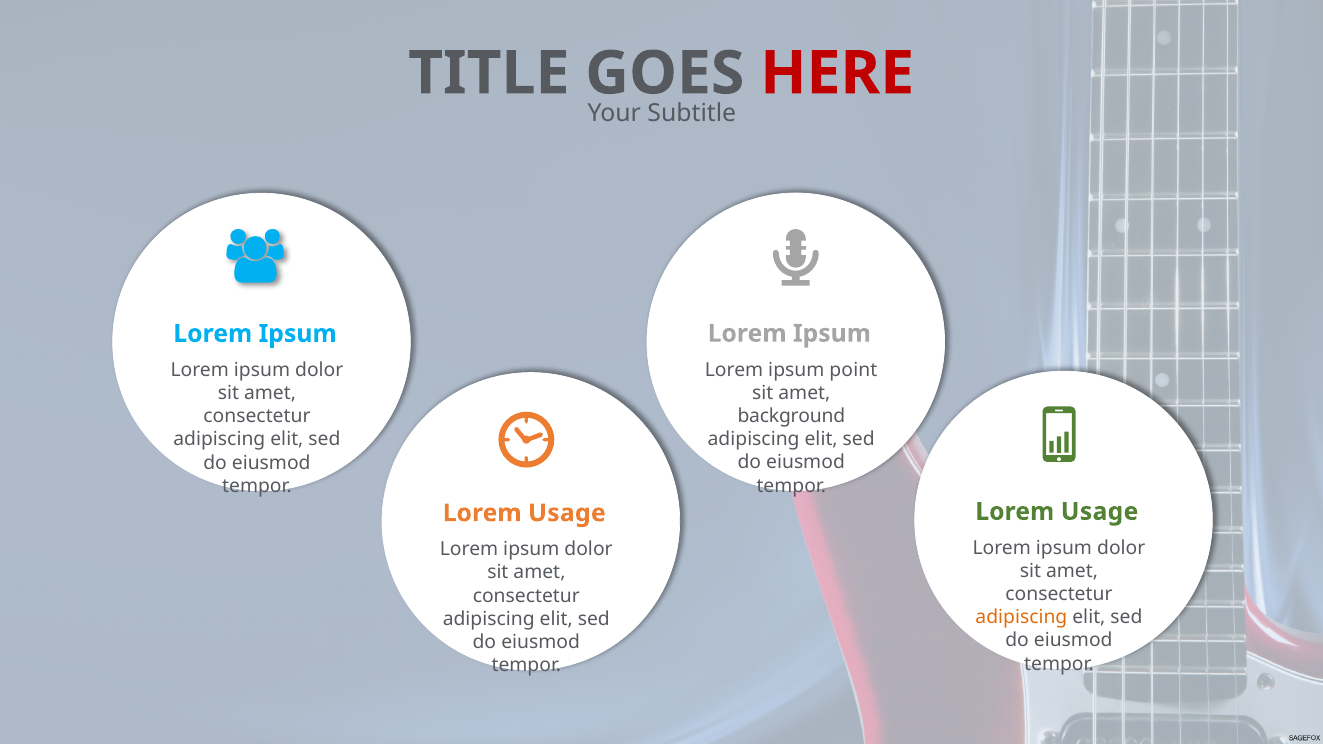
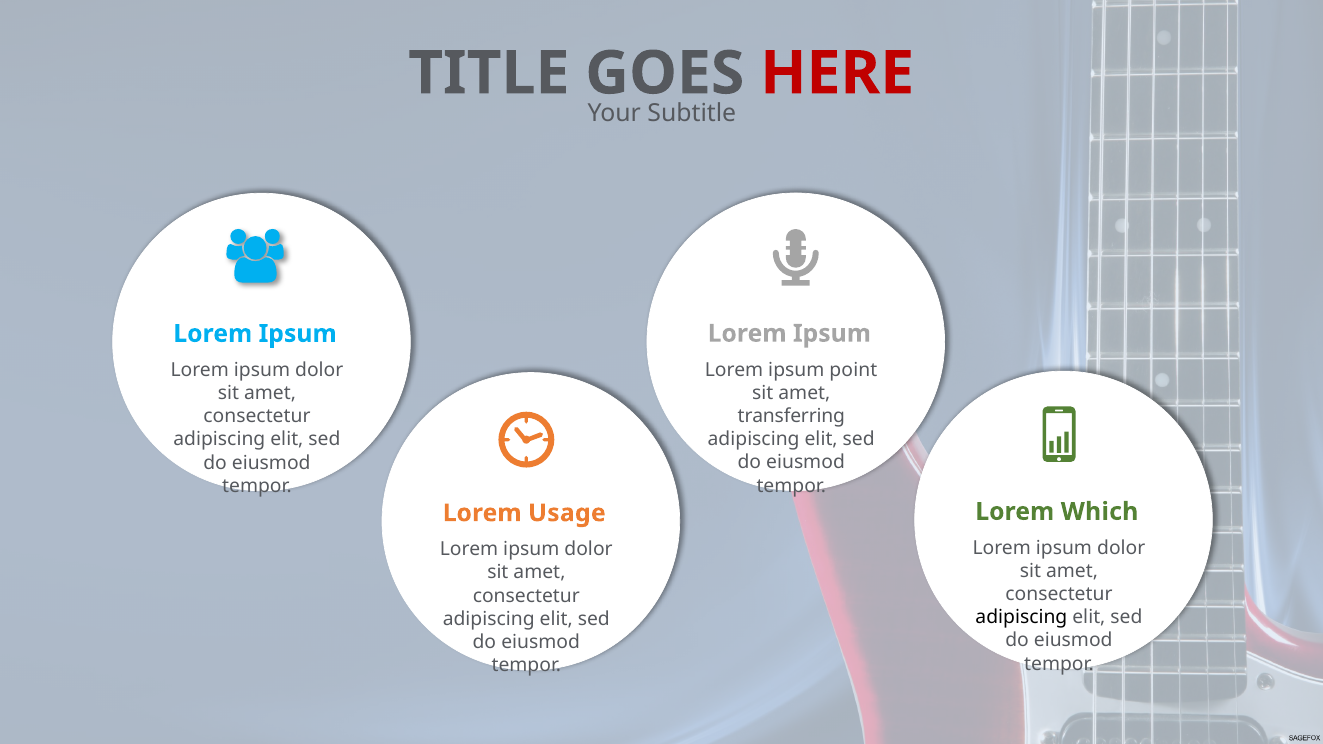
background: background -> transferring (791, 416)
Usage: Usage -> Which (1100, 512)
adipiscing colour: orange -> black (1021, 618)
